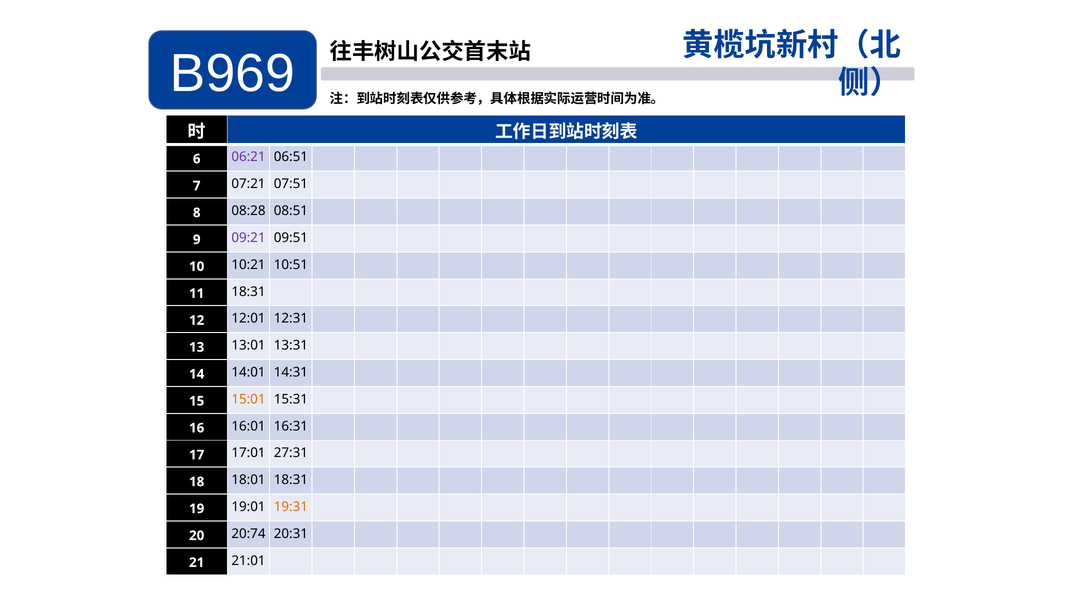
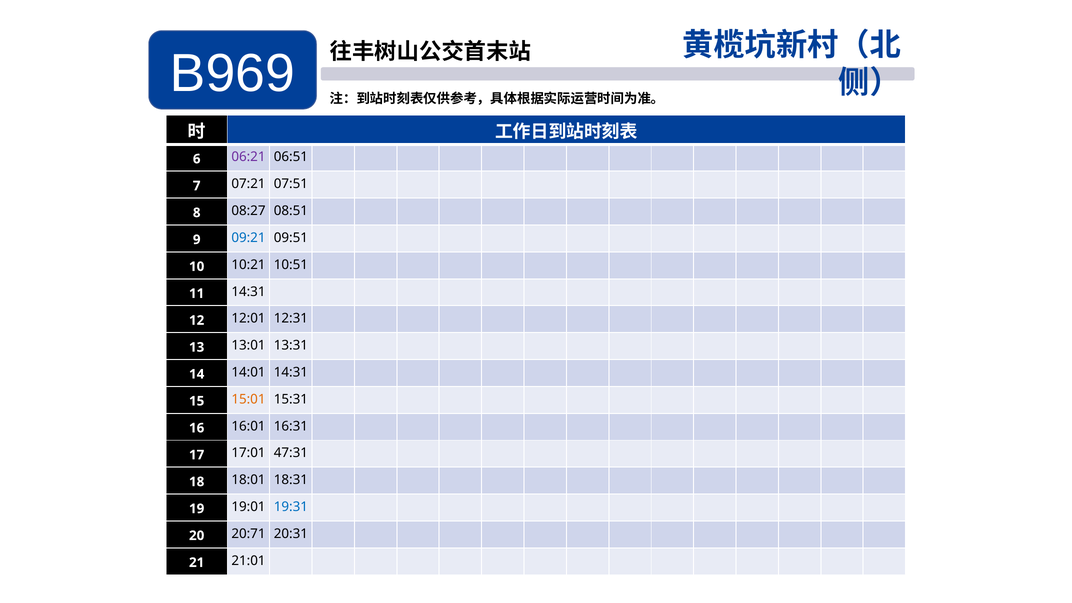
08:28: 08:28 -> 08:27 (248, 211)
09:21 colour: purple -> blue (248, 238)
11 18:31: 18:31 -> 14:31 (248, 292)
27:31: 27:31 -> 47:31 (291, 453)
19:31 colour: orange -> blue (291, 507)
20:74: 20:74 -> 20:71 (248, 534)
